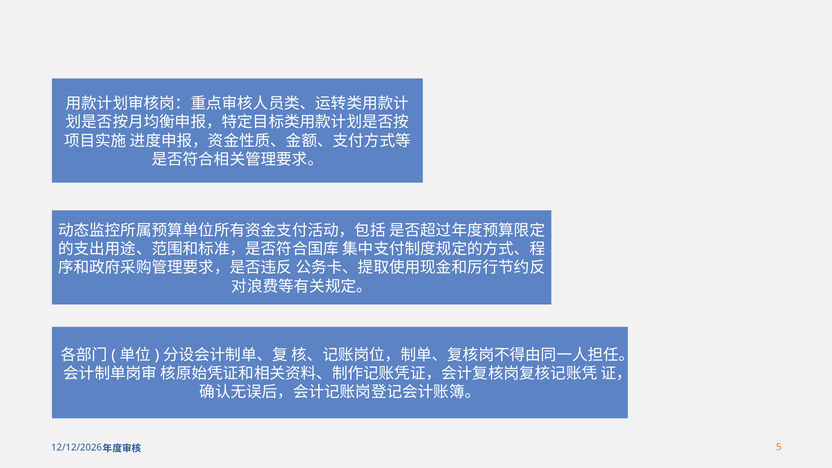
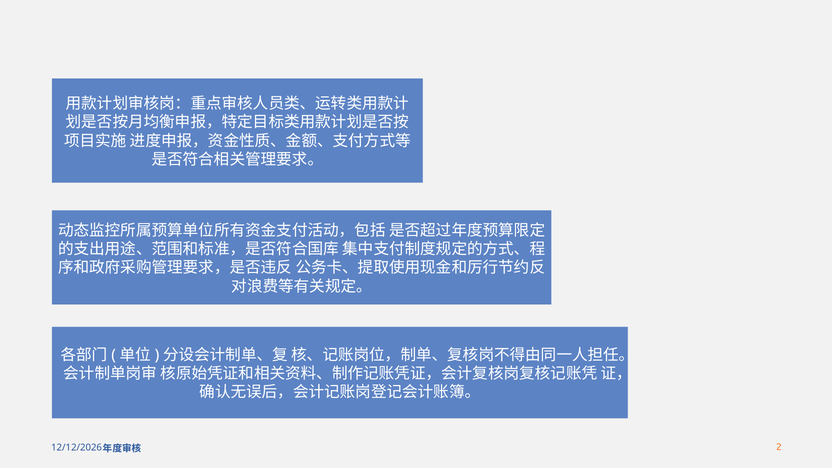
5: 5 -> 2 (779, 447)
